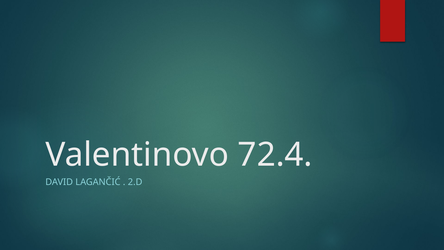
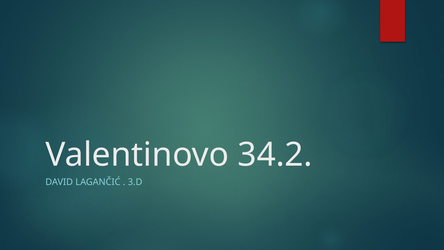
72.4: 72.4 -> 34.2 (275, 155)
2.D: 2.D -> 3.D (135, 182)
